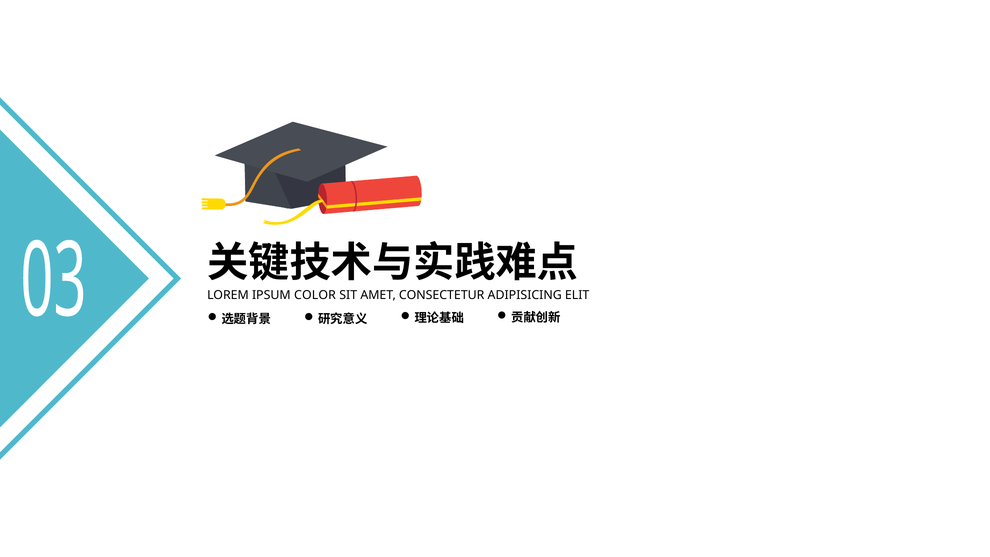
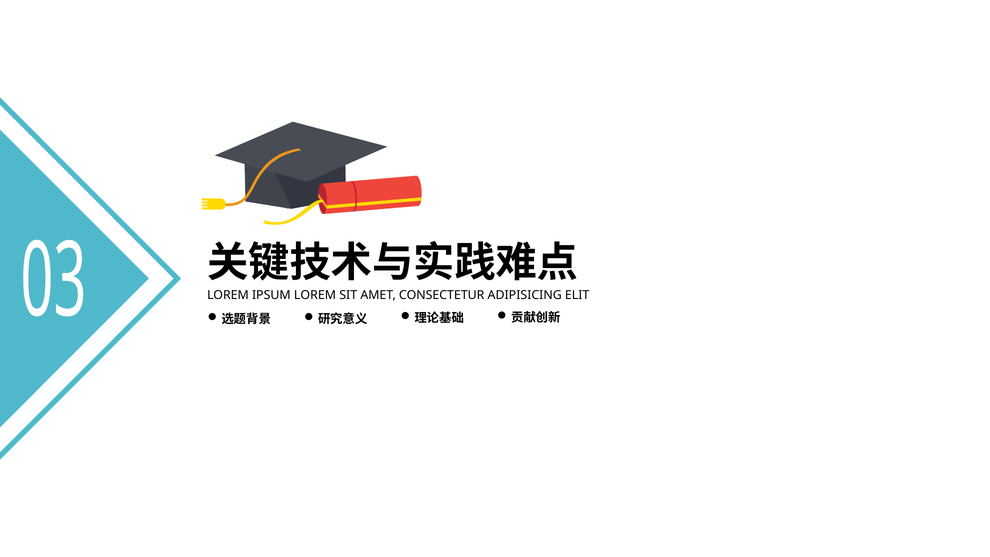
IPSUM COLOR: COLOR -> LOREM (315, 295)
